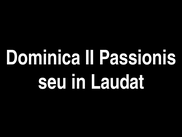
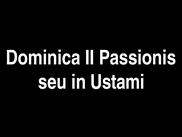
Laudat: Laudat -> Ustami (117, 82)
